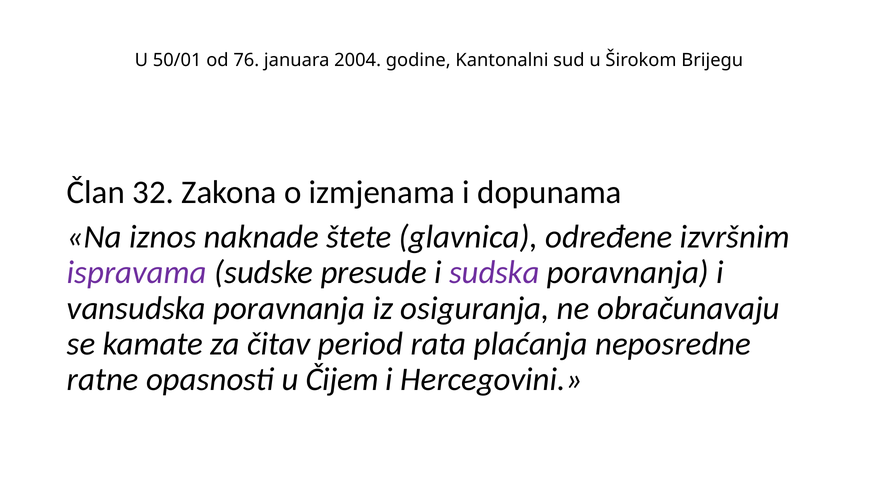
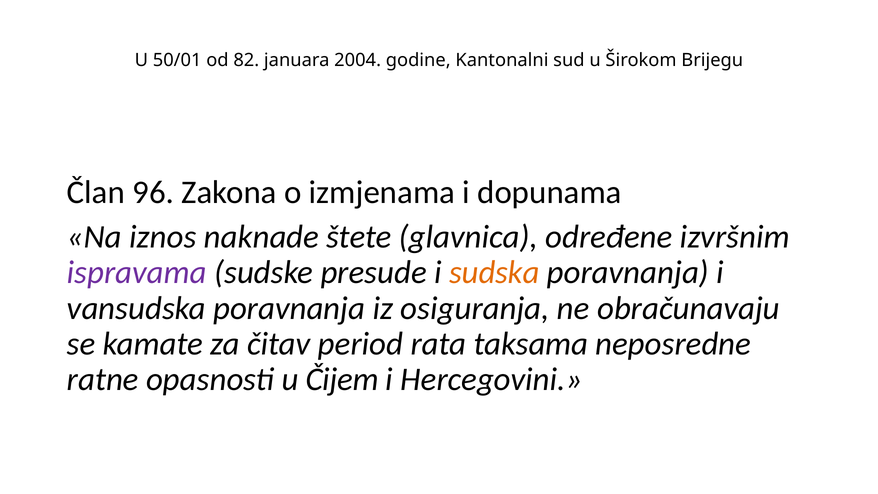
76: 76 -> 82 (246, 60)
32: 32 -> 96 (153, 192)
sudska colour: purple -> orange (494, 273)
plaćanja: plaćanja -> taksama (531, 344)
